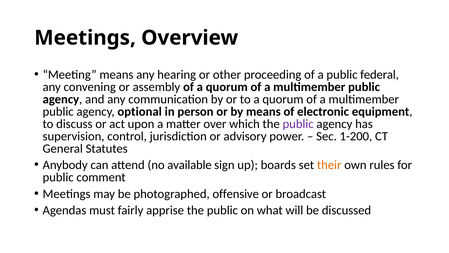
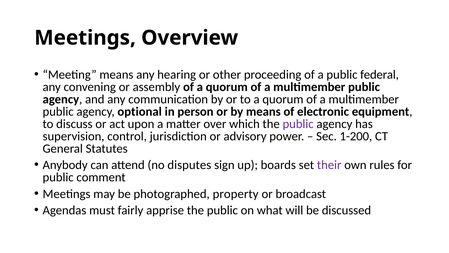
available: available -> disputes (189, 165)
their colour: orange -> purple (329, 165)
offensive: offensive -> property (236, 194)
